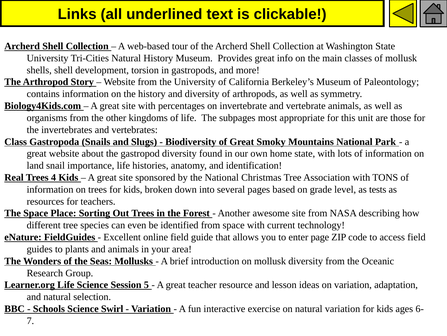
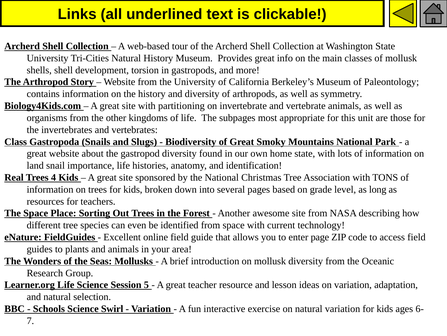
percentages: percentages -> partitioning (181, 106)
tests: tests -> long (378, 189)
